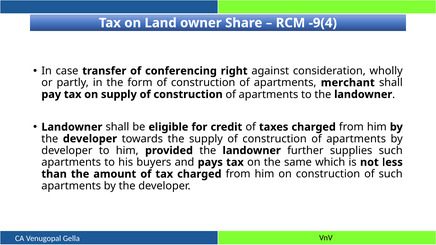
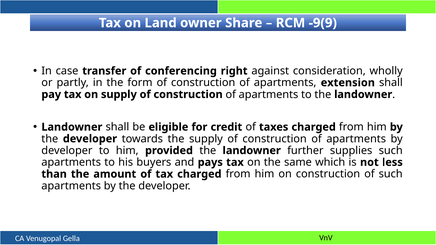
-9(4: -9(4 -> -9(9 (323, 23)
merchant: merchant -> extension (348, 83)
